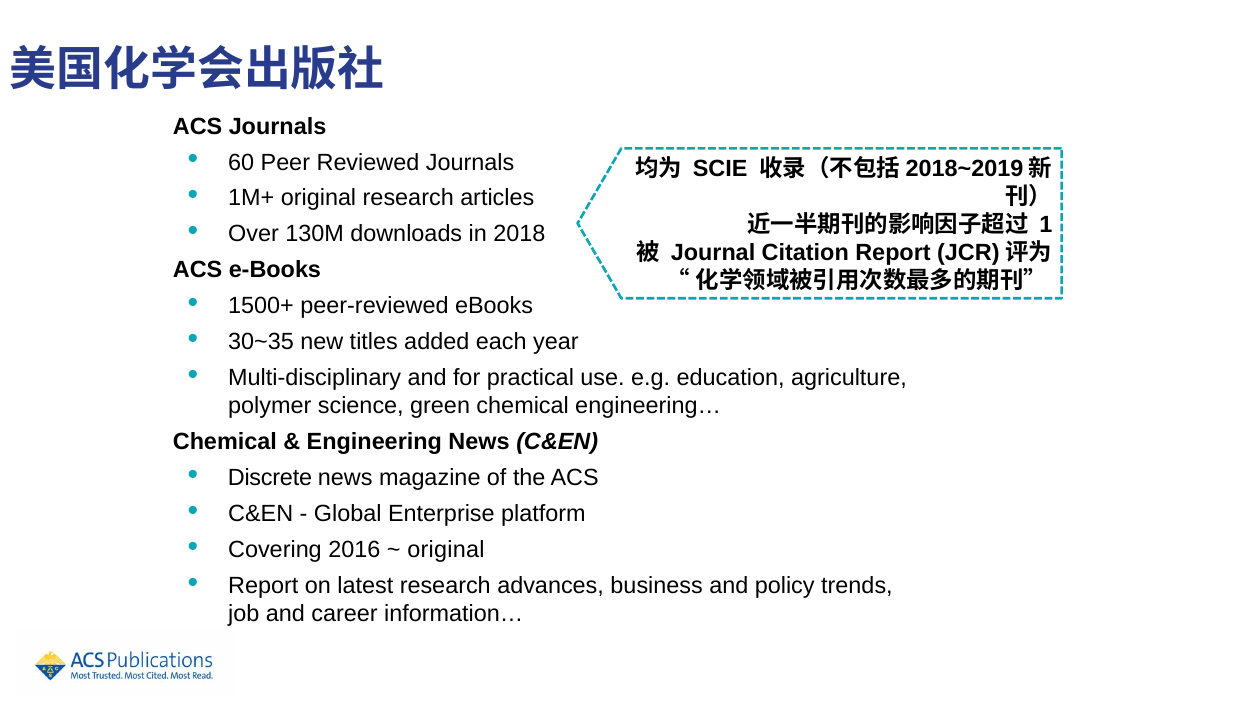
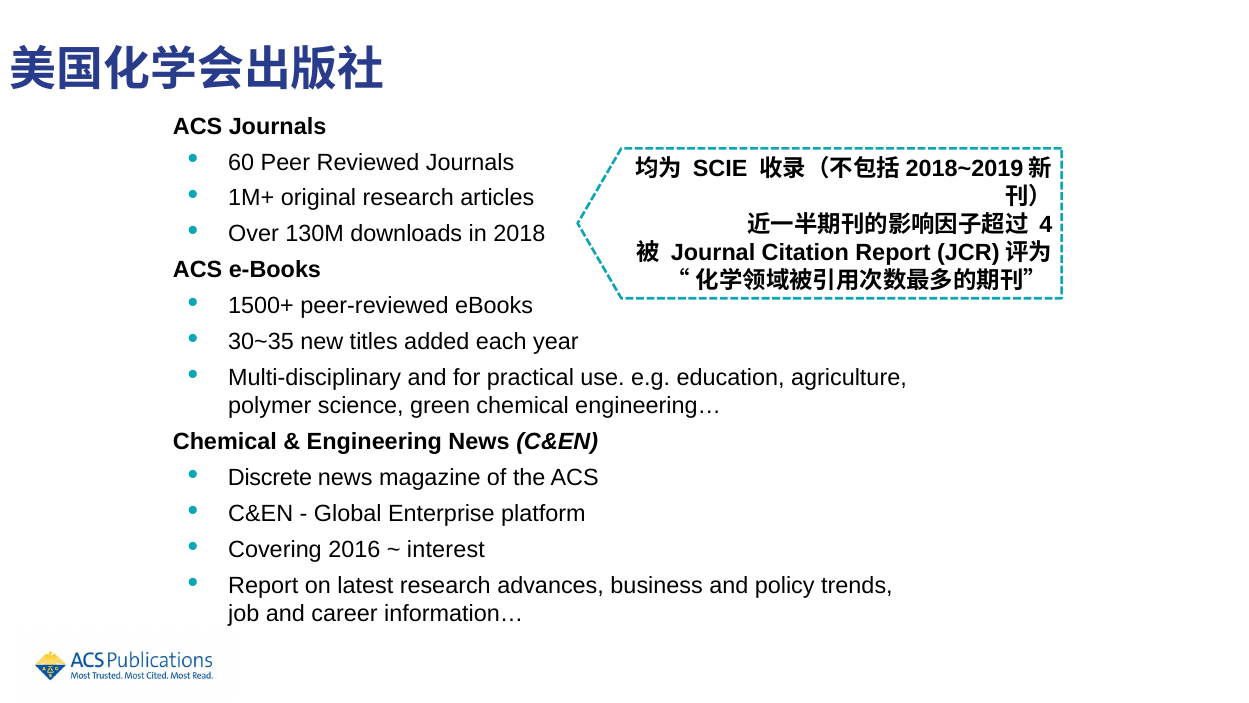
1: 1 -> 4 (1046, 225)
original: original -> interest (446, 549)
